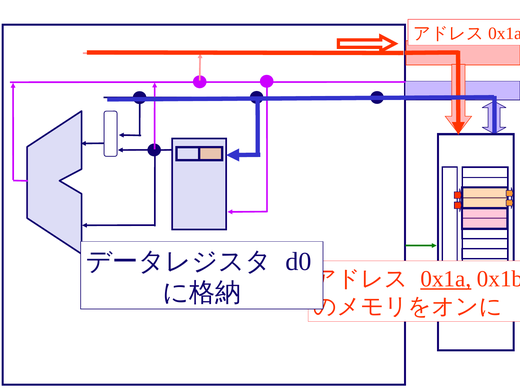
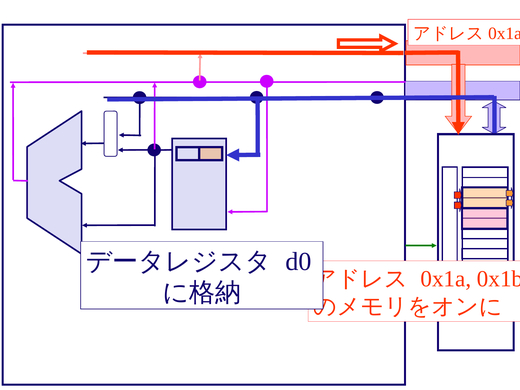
0x1a underline: present -> none (446, 279)
